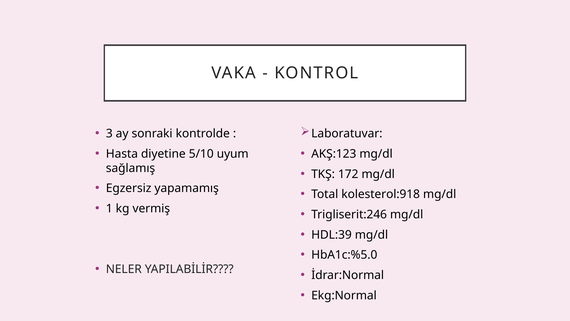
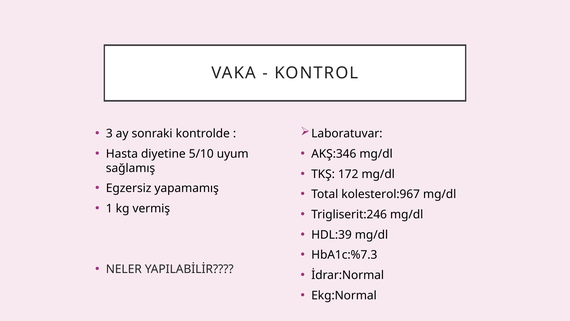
AKŞ:123: AKŞ:123 -> AKŞ:346 (334, 154)
kolesterol:918: kolesterol:918 -> kolesterol:967 (381, 194)
HbA1c:%5.0: HbA1c:%5.0 -> HbA1c:%7.3 (344, 255)
